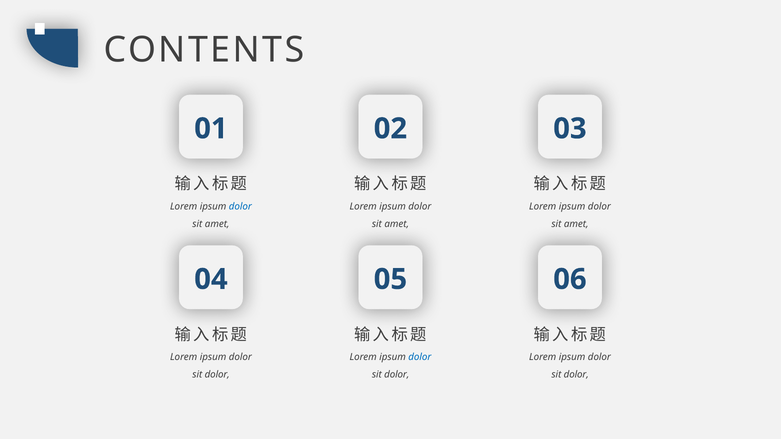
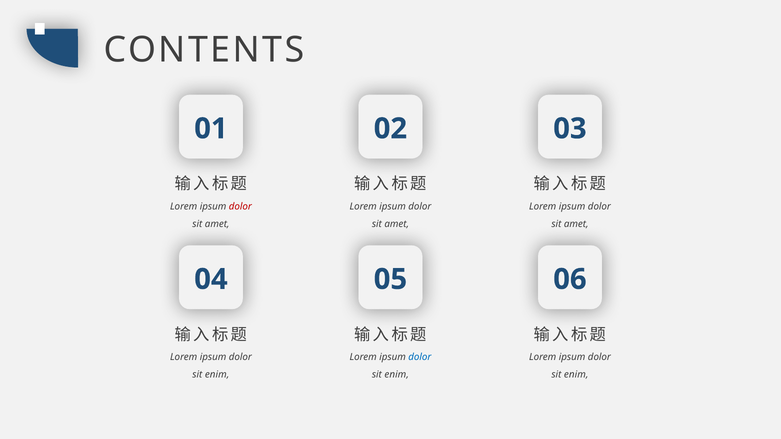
dolor colour: blue -> red (240, 207)
dolor: dolor -> enim (217, 375)
dolor: dolor -> enim (397, 375)
dolor: dolor -> enim (576, 375)
